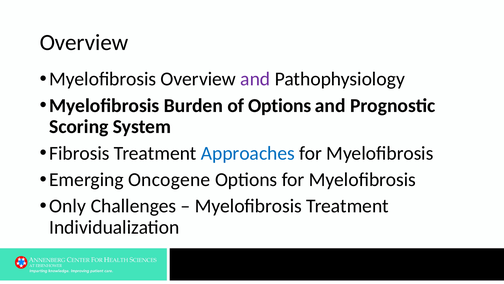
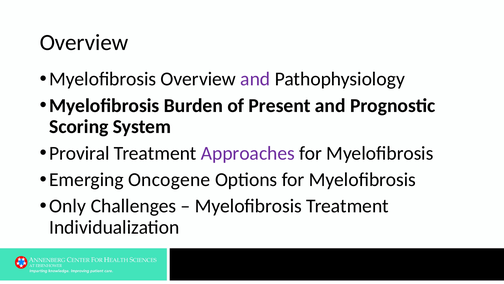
of Options: Options -> Present (280, 105)
Fibrosis: Fibrosis -> Proviral (79, 153)
Approaches colour: blue -> purple (248, 153)
